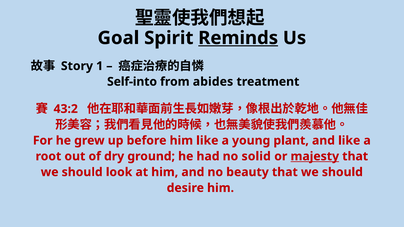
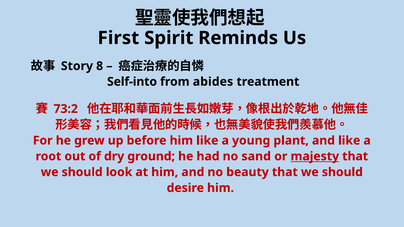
Goal: Goal -> First (118, 38)
Reminds underline: present -> none (238, 38)
1: 1 -> 8 (100, 66)
43:2: 43:2 -> 73:2 (66, 109)
solid: solid -> sand (256, 156)
